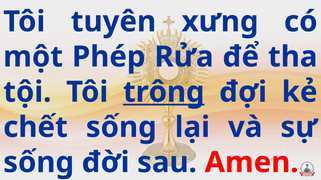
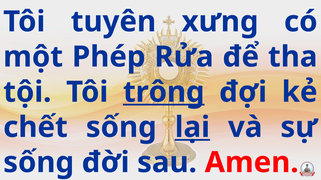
lại underline: none -> present (192, 128)
